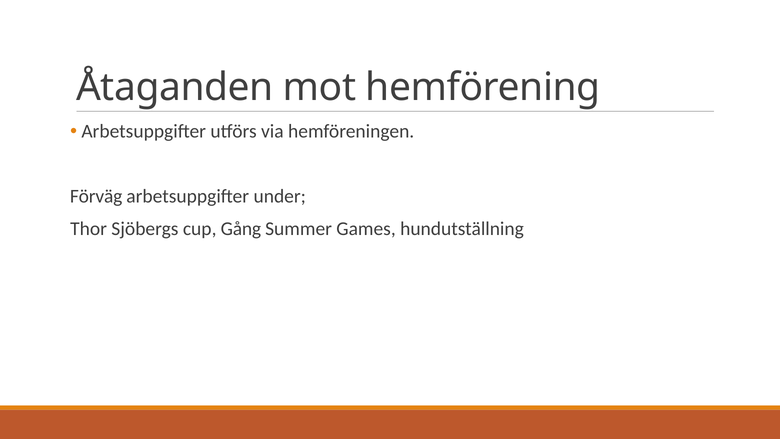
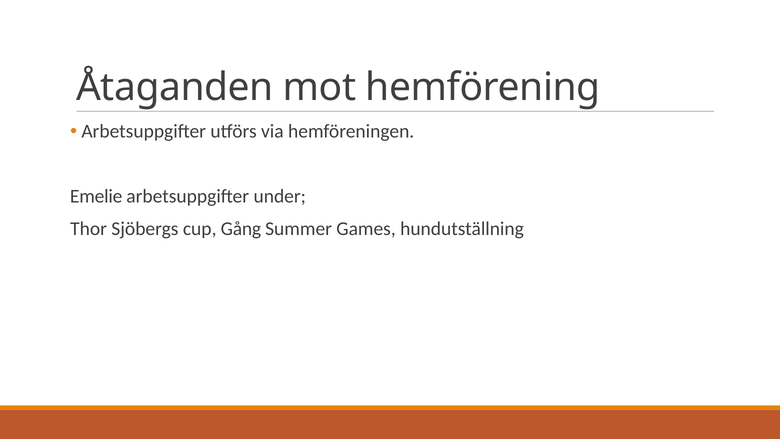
Förväg: Förväg -> Emelie (96, 196)
